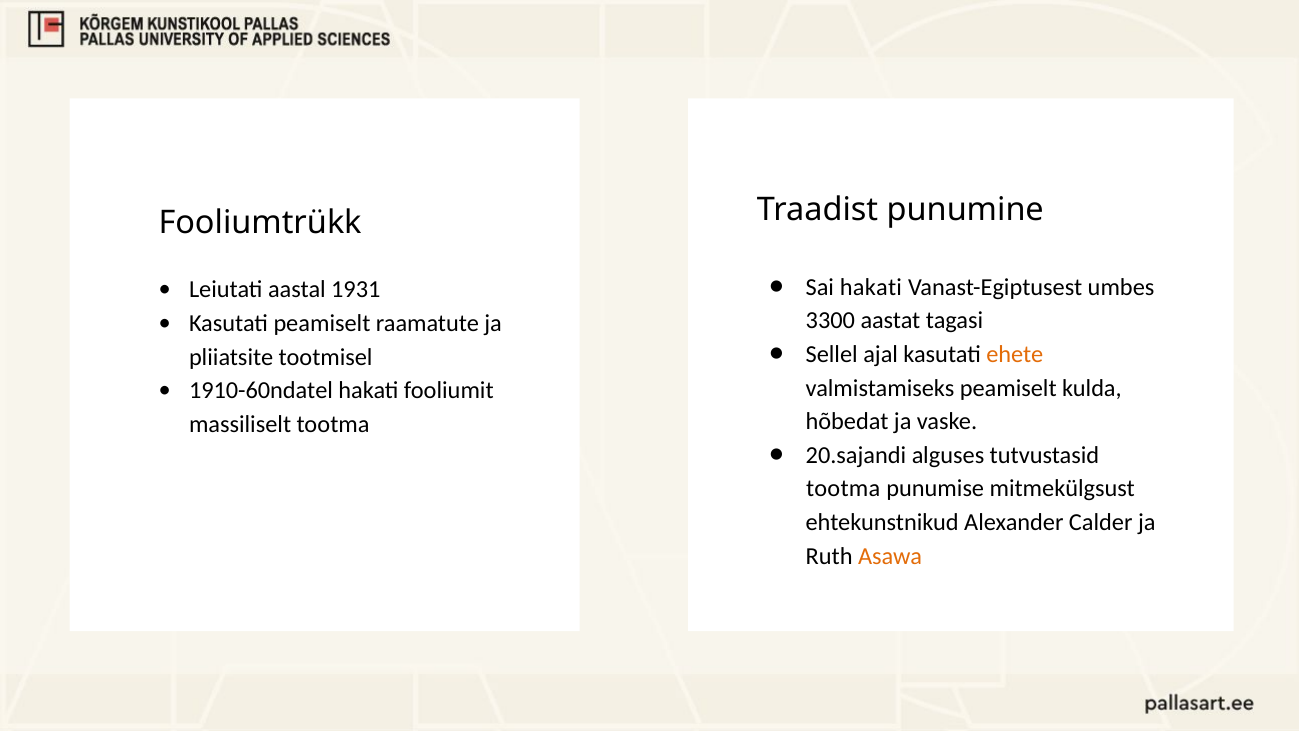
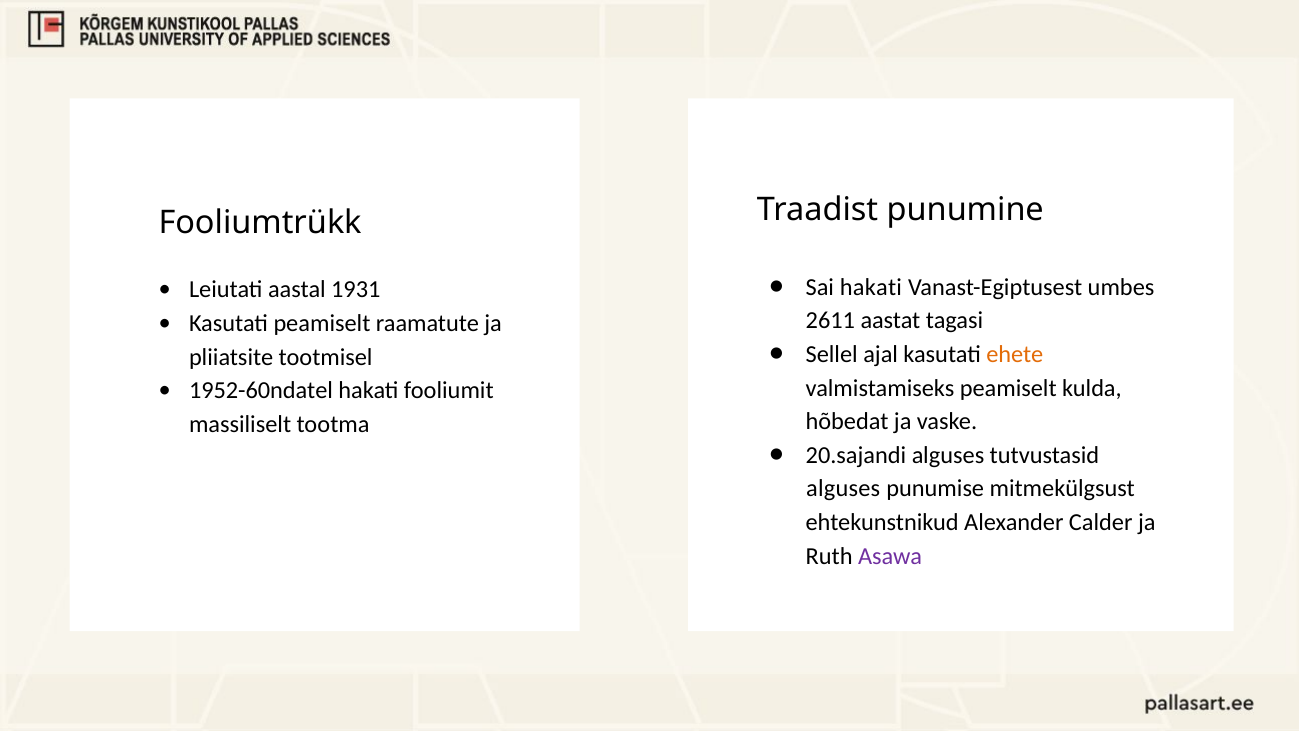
3300: 3300 -> 2611 (830, 321)
1910-60ndatel: 1910-60ndatel -> 1952-60ndatel (261, 391)
tootma: tootma -> alguses (843, 489)
Asawa colour: orange -> purple (890, 556)
